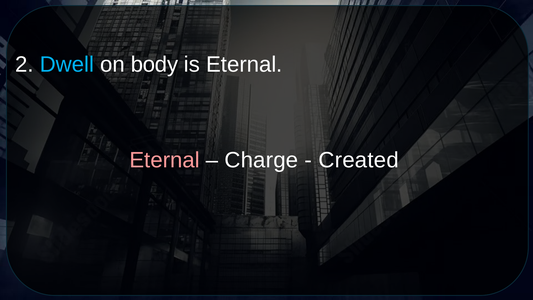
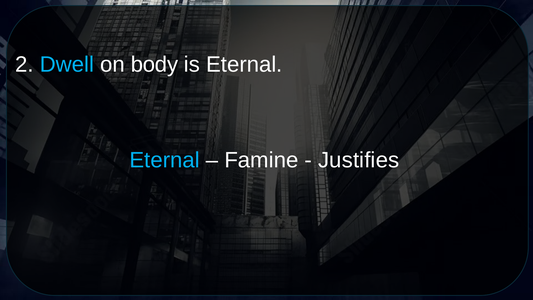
Eternal colour: pink -> light blue (165, 160)
Charge: Charge -> Famine (261, 160)
Created: Created -> Justifies (359, 160)
